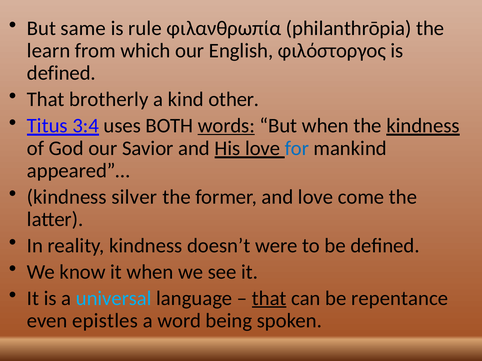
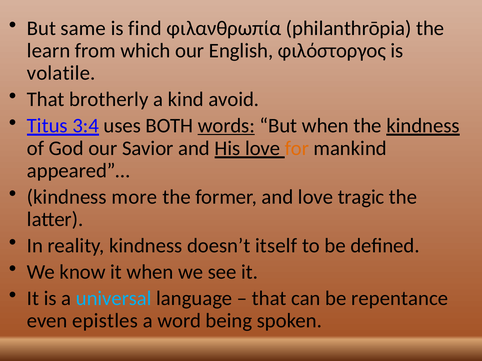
rule: rule -> find (145, 28)
defined: defined -> volatile (61, 73)
other: other -> avoid (234, 100)
for colour: blue -> orange (297, 149)
silver: silver -> more (134, 197)
come: come -> tragic (361, 197)
were: were -> itself (276, 246)
that underline: present -> none (269, 299)
